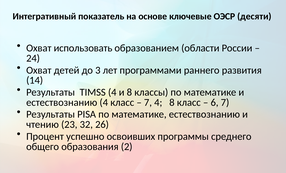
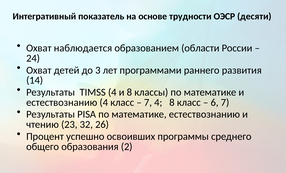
ключевые: ключевые -> трудности (190, 16)
использовать: использовать -> наблюдается (83, 48)
